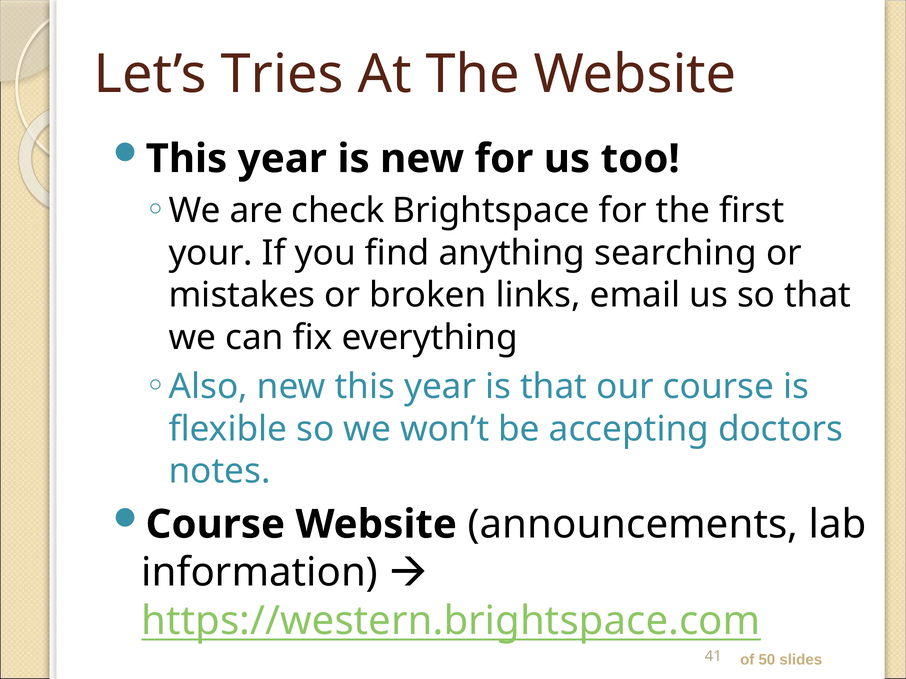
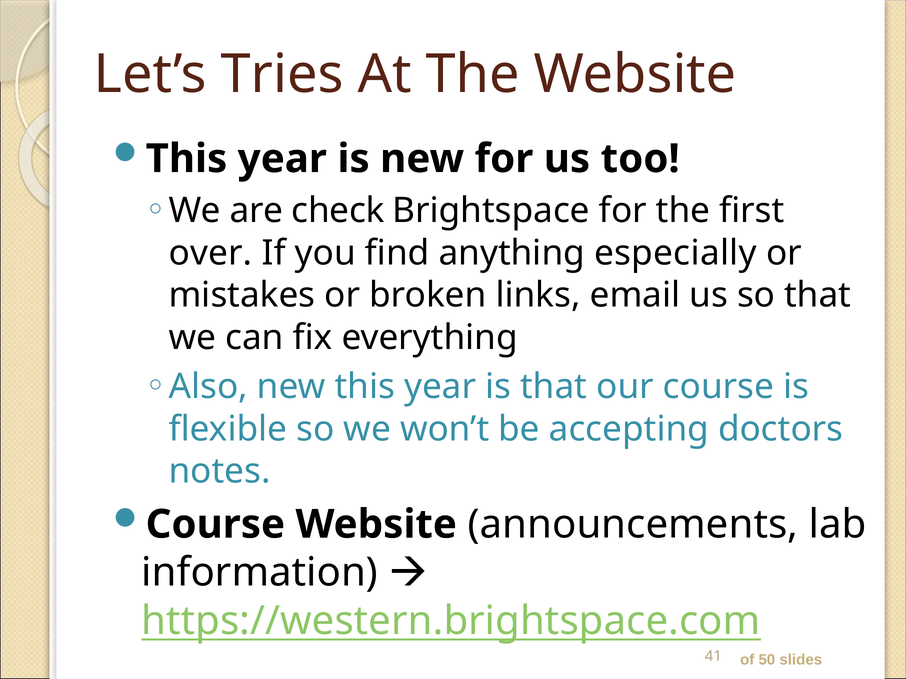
your: your -> over (211, 253)
searching: searching -> especially (675, 253)
